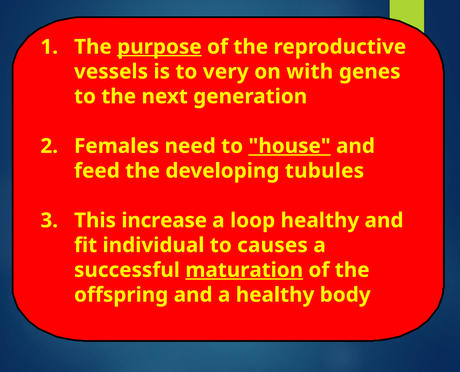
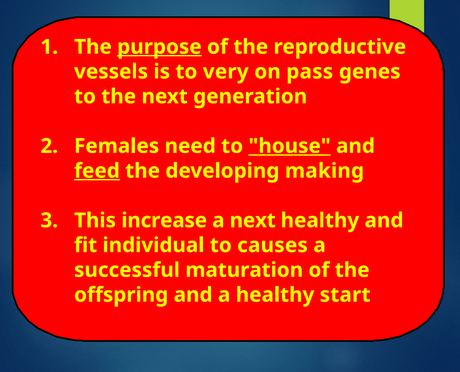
with: with -> pass (310, 72)
feed underline: none -> present (97, 171)
tubules: tubules -> making (324, 171)
a loop: loop -> next (253, 221)
maturation underline: present -> none (244, 271)
body: body -> start (345, 295)
